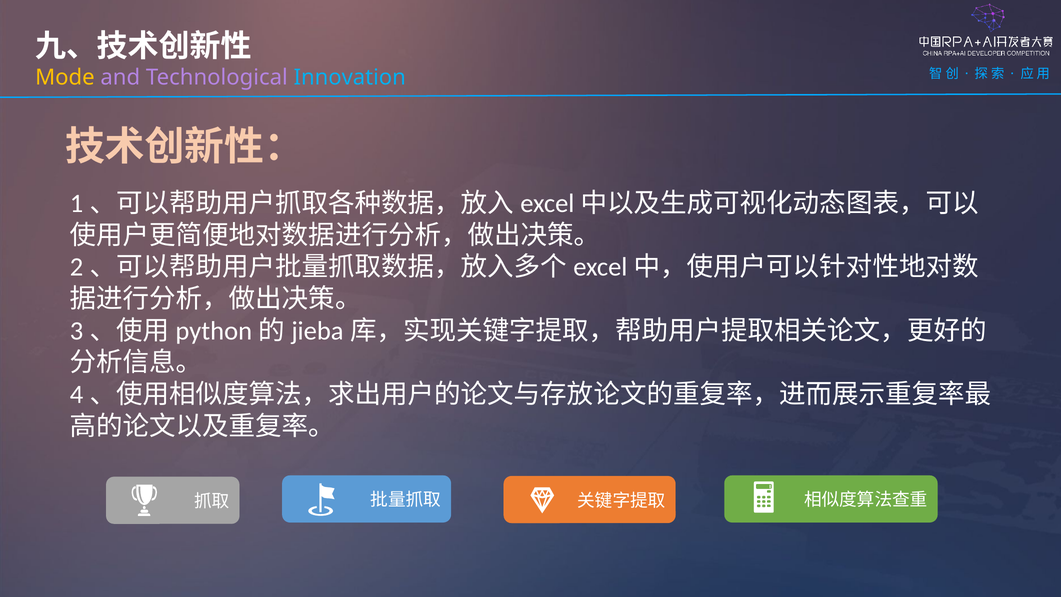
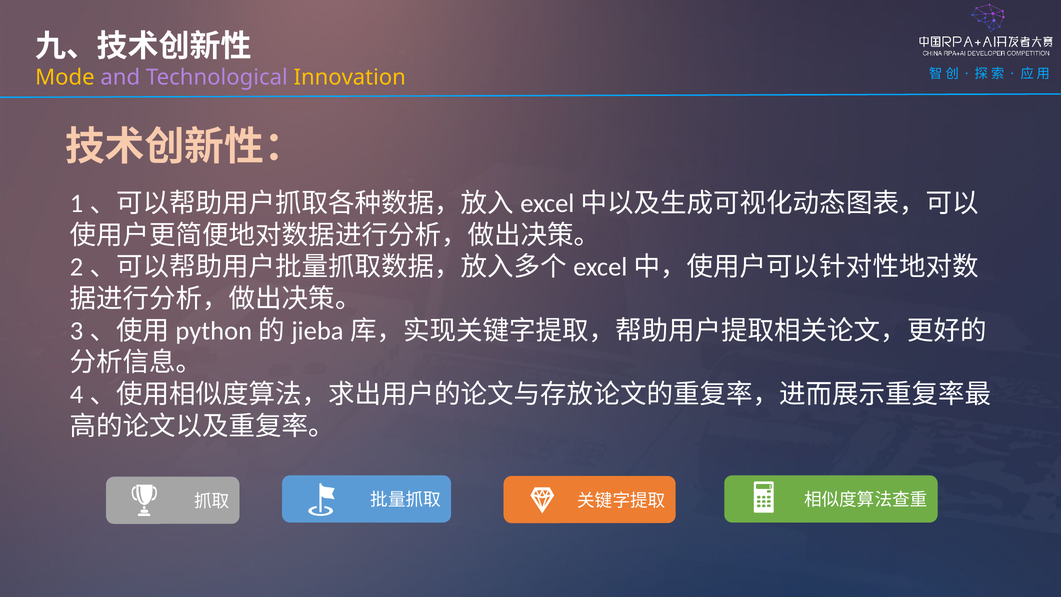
Innovation colour: light blue -> yellow (350, 78)
